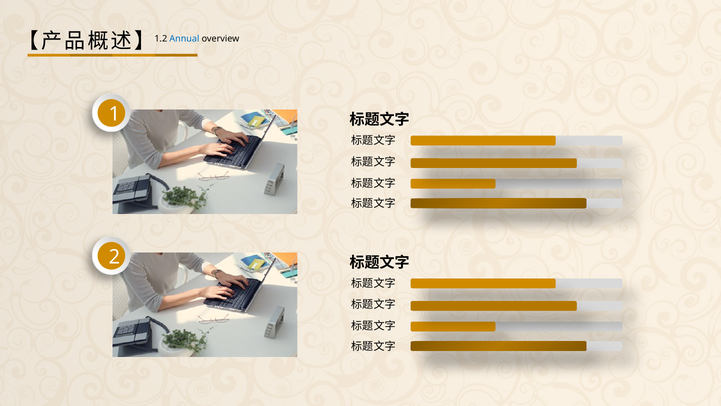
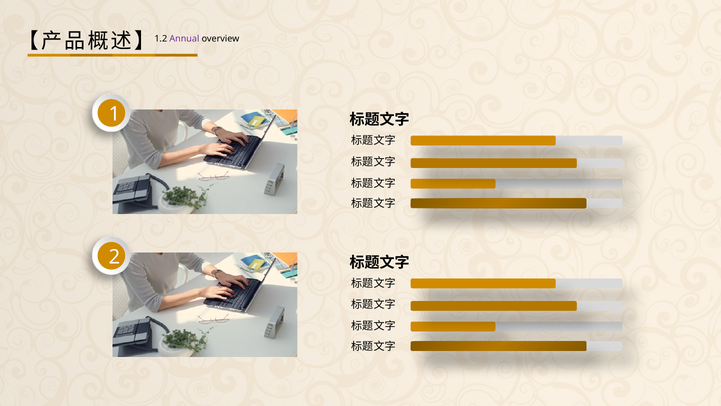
Annual colour: blue -> purple (184, 39)
